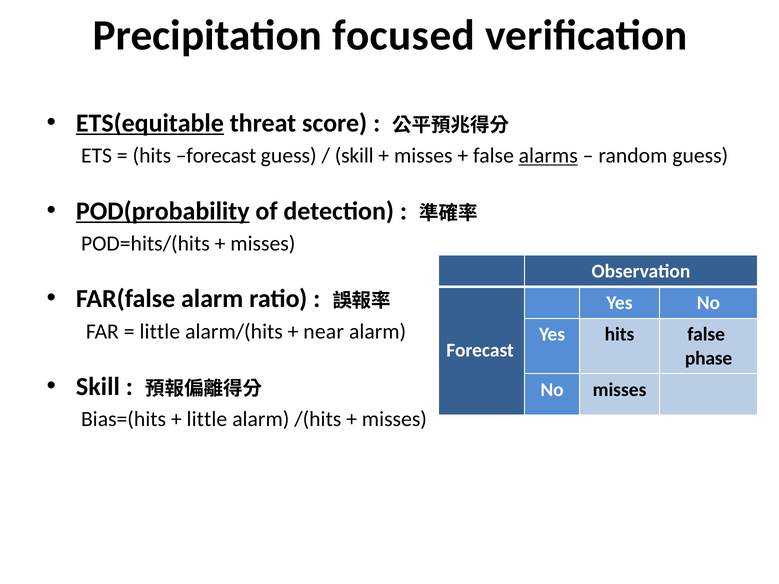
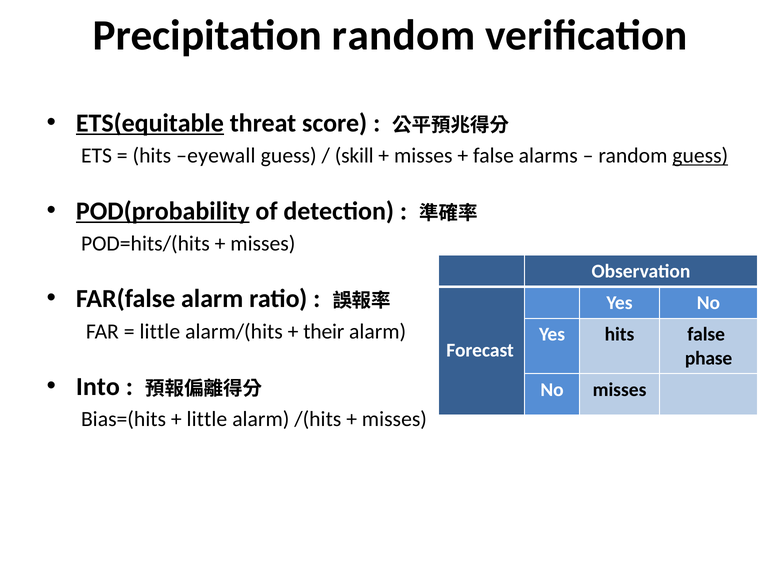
Precipitation focused: focused -> random (404, 36)
hits forecast: forecast -> eyewall (216, 156)
alarms underline: present -> none (548, 156)
guess underline: none -> present (700, 156)
near: near -> their (324, 332)
Skill: Skill -> Into (98, 387)
